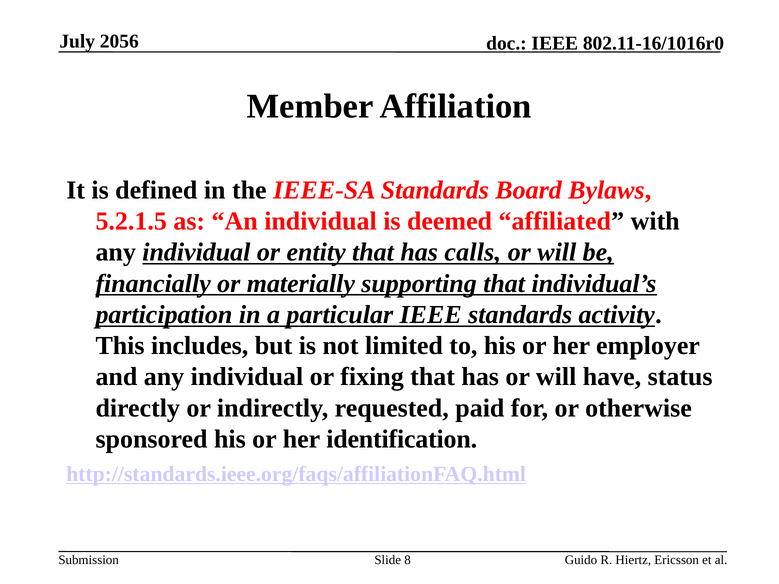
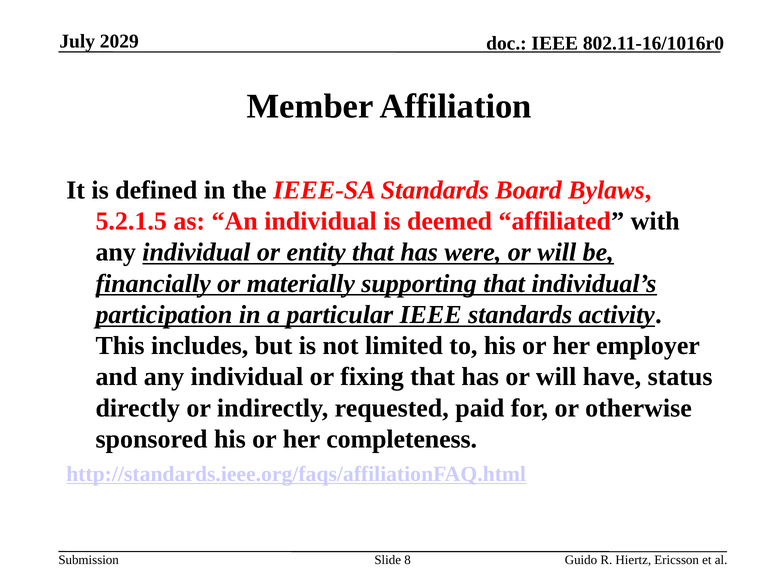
2056: 2056 -> 2029 (119, 41)
calls: calls -> were (473, 252)
identification: identification -> completeness (402, 439)
